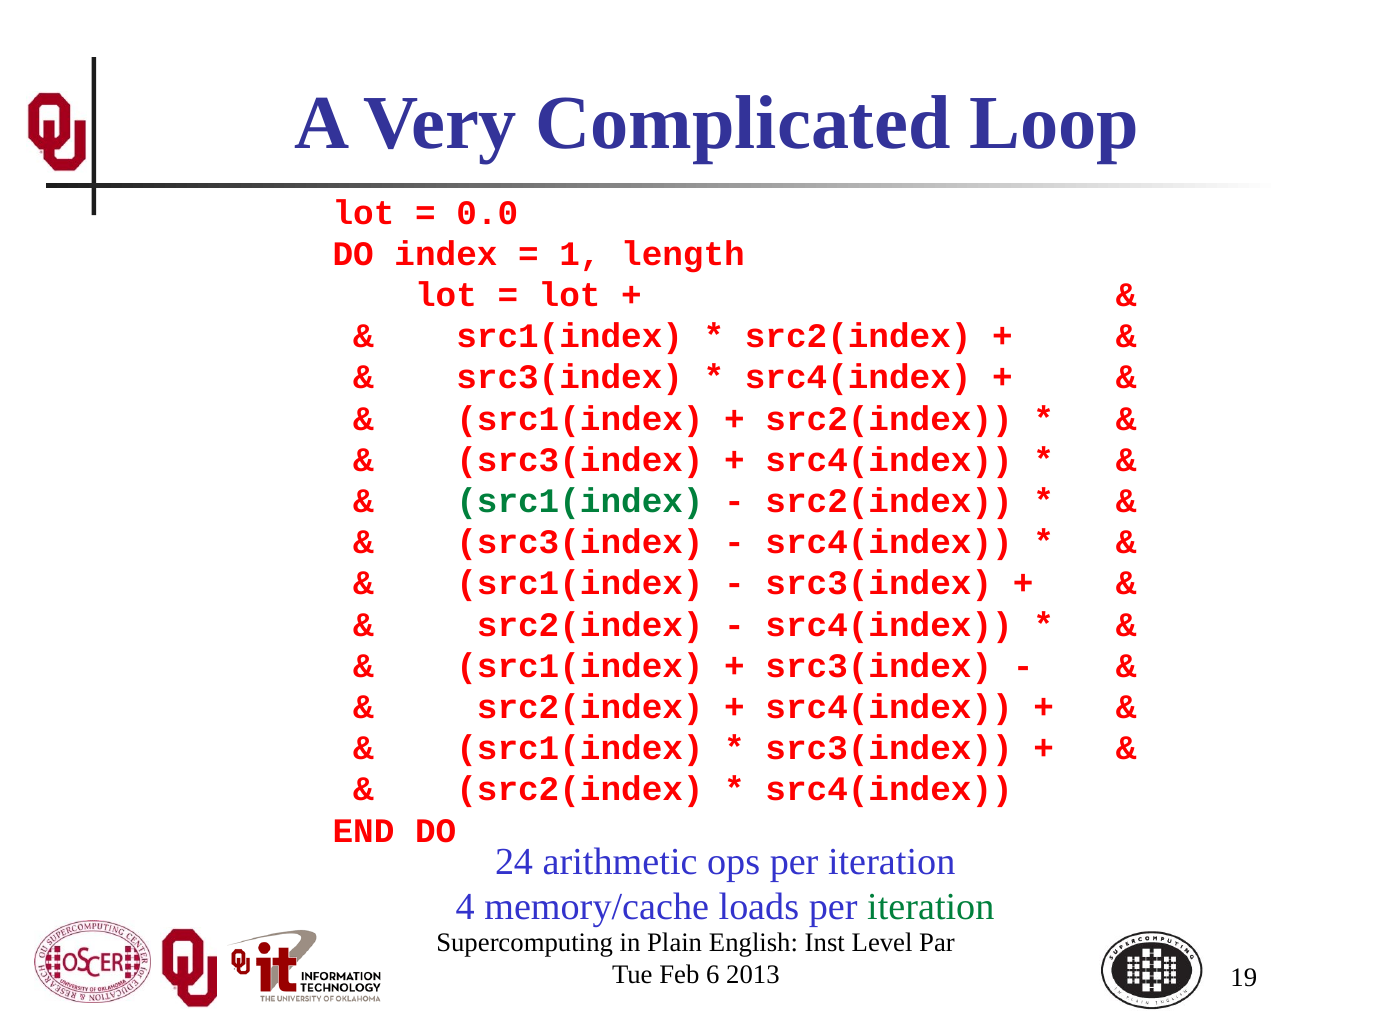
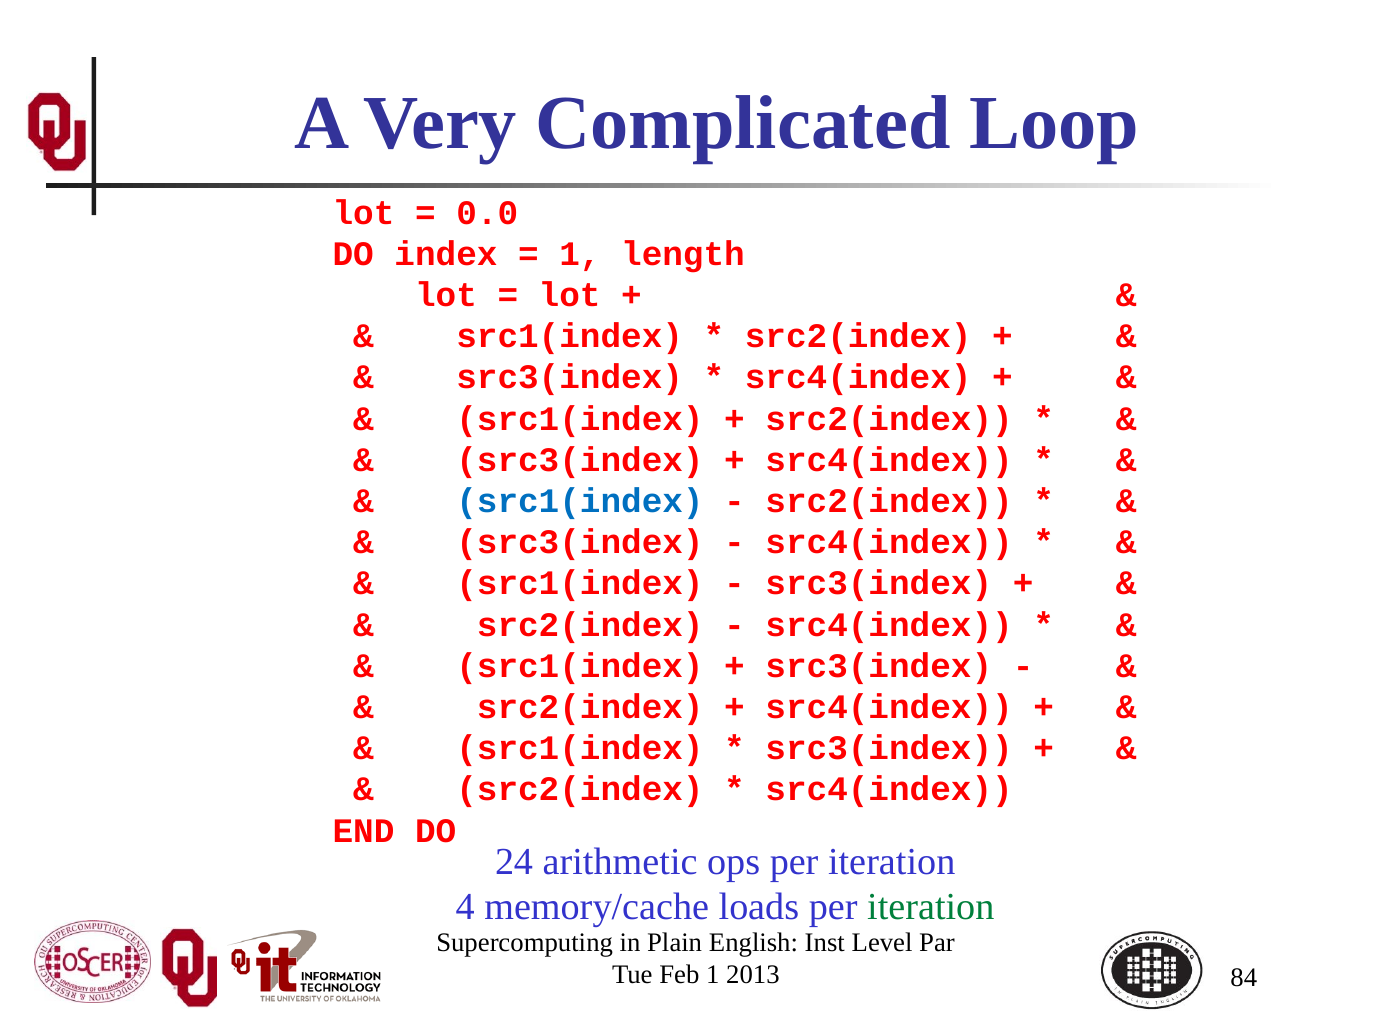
src1(index colour: green -> blue (580, 501)
Feb 6: 6 -> 1 (713, 975)
19: 19 -> 84 (1244, 978)
